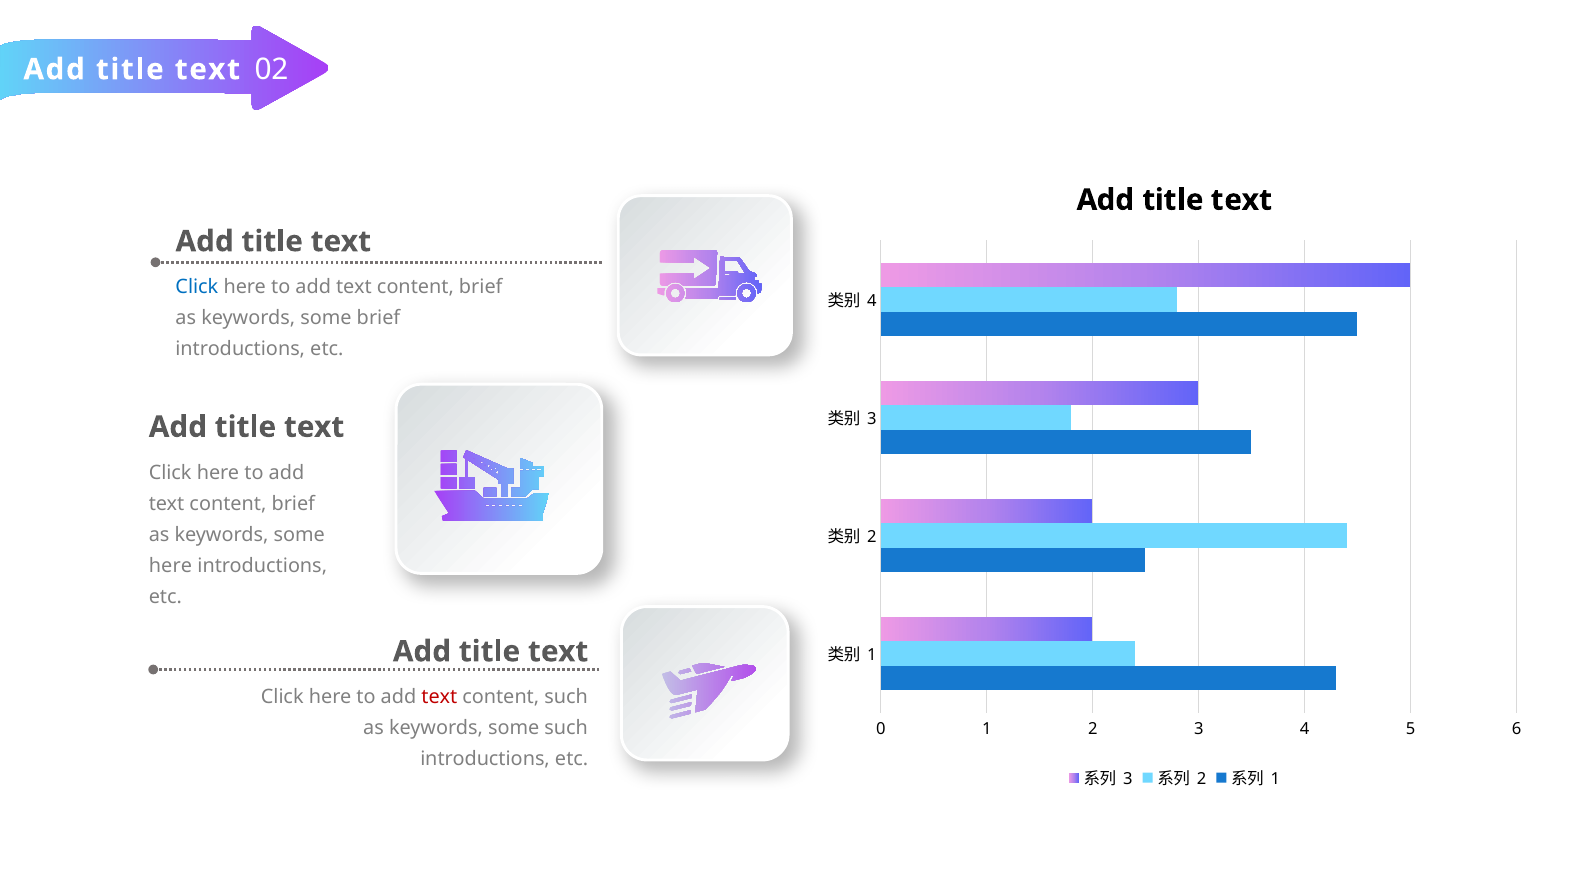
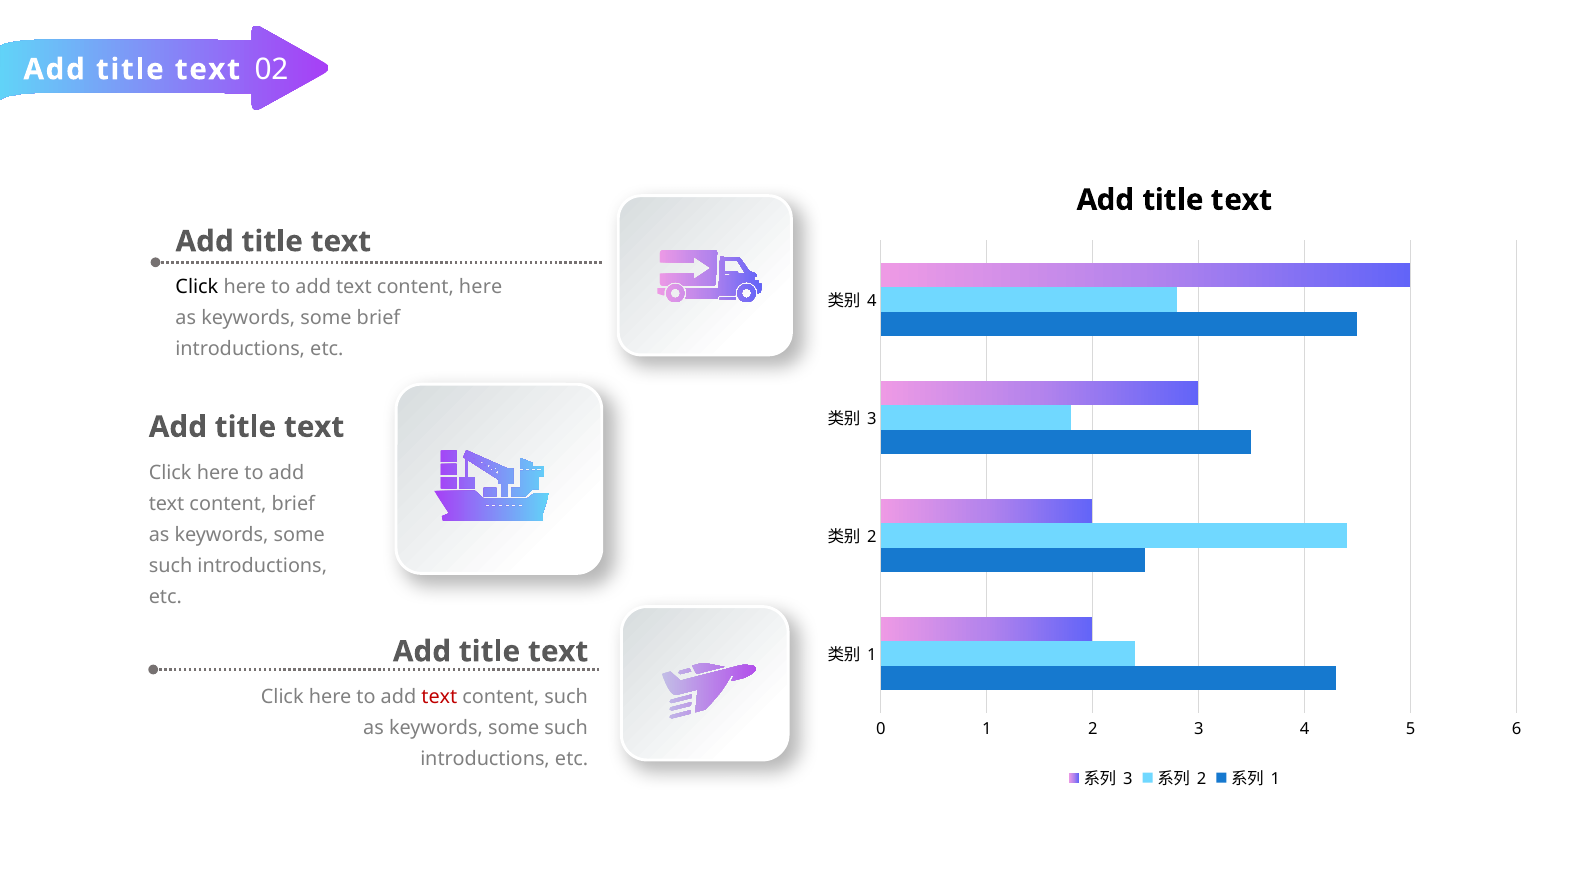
Click colour: blue -> black (197, 287)
brief: brief -> here (481, 287)
here: here -> such (171, 566)
